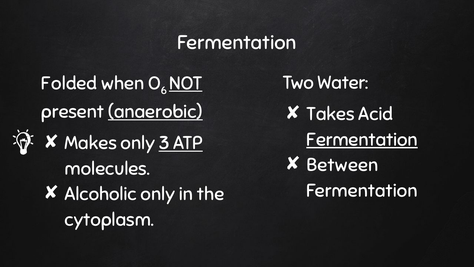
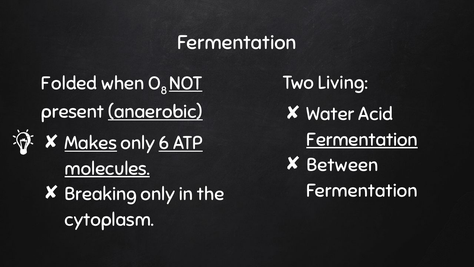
Water: Water -> Living (343, 83)
6: 6 -> 8 (164, 90)
Takes: Takes -> Water (330, 114)
Makes underline: none -> present (91, 143)
3: 3 -> 6 (164, 143)
molecules underline: none -> present (107, 168)
Alcoholic: Alcoholic -> Breaking (101, 194)
